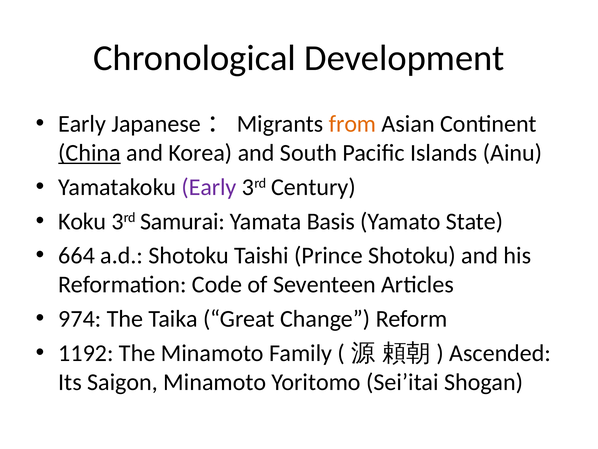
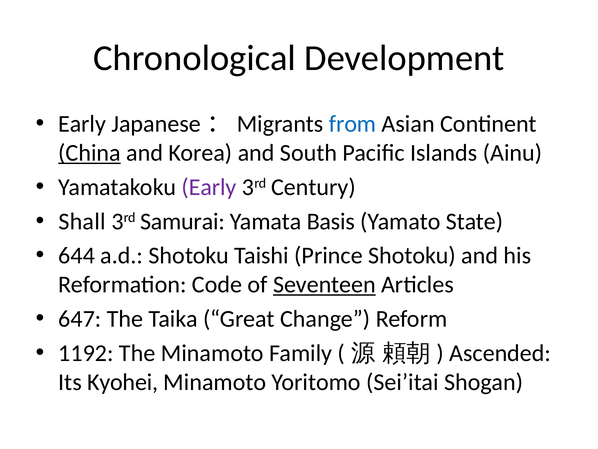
from colour: orange -> blue (353, 124)
Koku: Koku -> Shall (82, 221)
664: 664 -> 644 (77, 255)
Seventeen underline: none -> present (324, 284)
974: 974 -> 647 (80, 319)
Saigon: Saigon -> Kyohei (123, 382)
